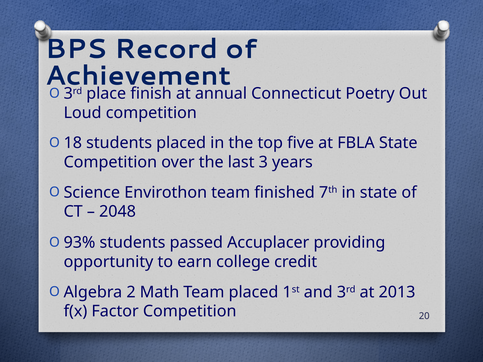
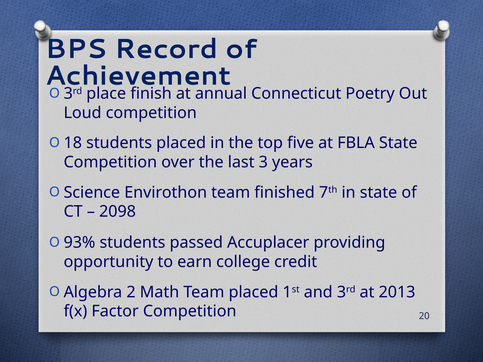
2048: 2048 -> 2098 (118, 212)
